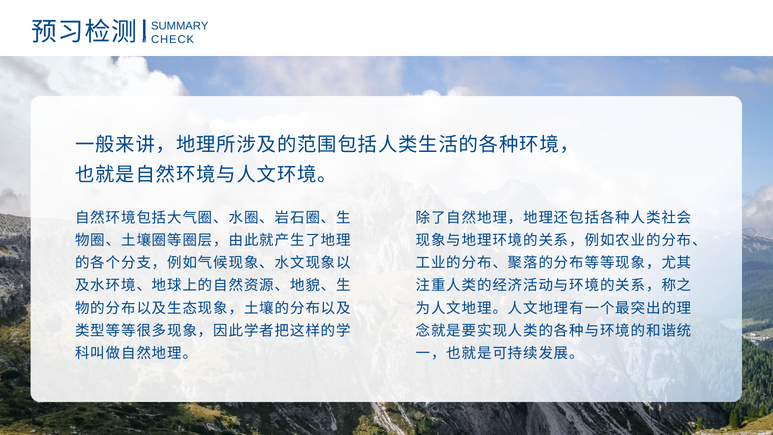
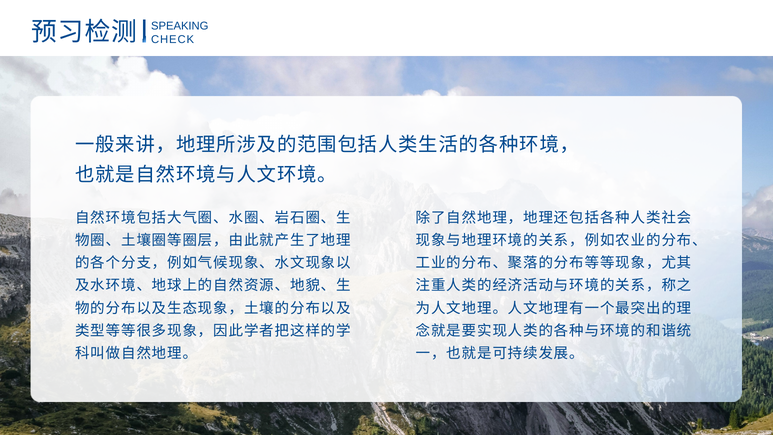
SUMMARY: SUMMARY -> SPEAKING (180, 26)
